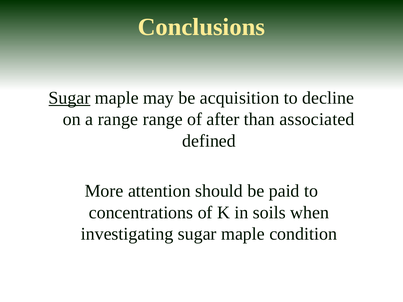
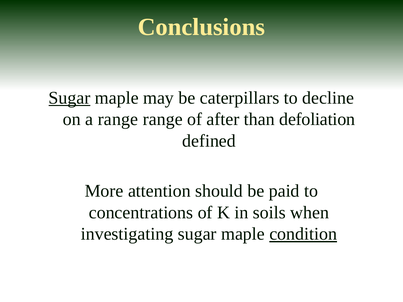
acquisition: acquisition -> caterpillars (240, 98)
associated: associated -> defoliation (317, 119)
condition underline: none -> present (303, 234)
